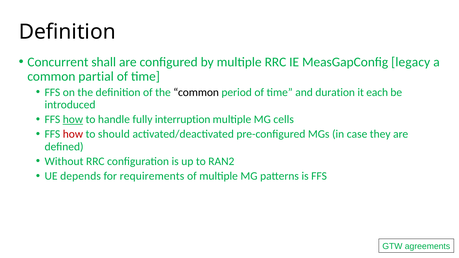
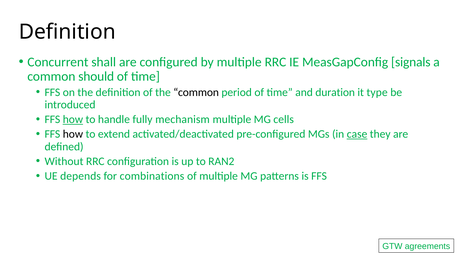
legacy: legacy -> signals (411, 62)
partial: partial -> should (96, 77)
each: each -> type (377, 92)
interruption: interruption -> mechanism (183, 120)
how colour: red -> black (73, 134)
should: should -> extend (114, 134)
case underline: none -> present (357, 134)
requirements: requirements -> combinations (152, 176)
